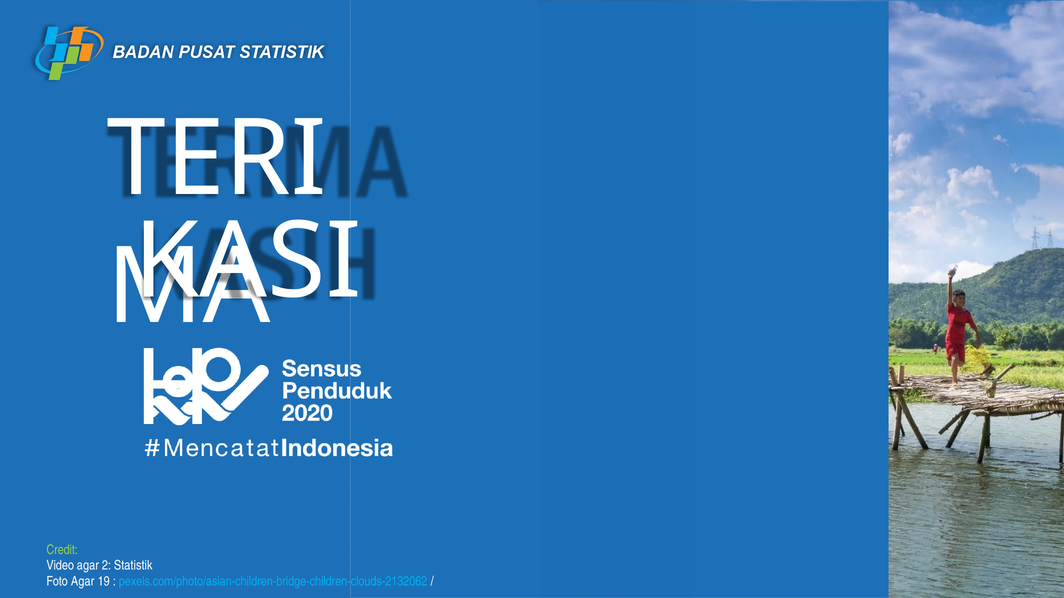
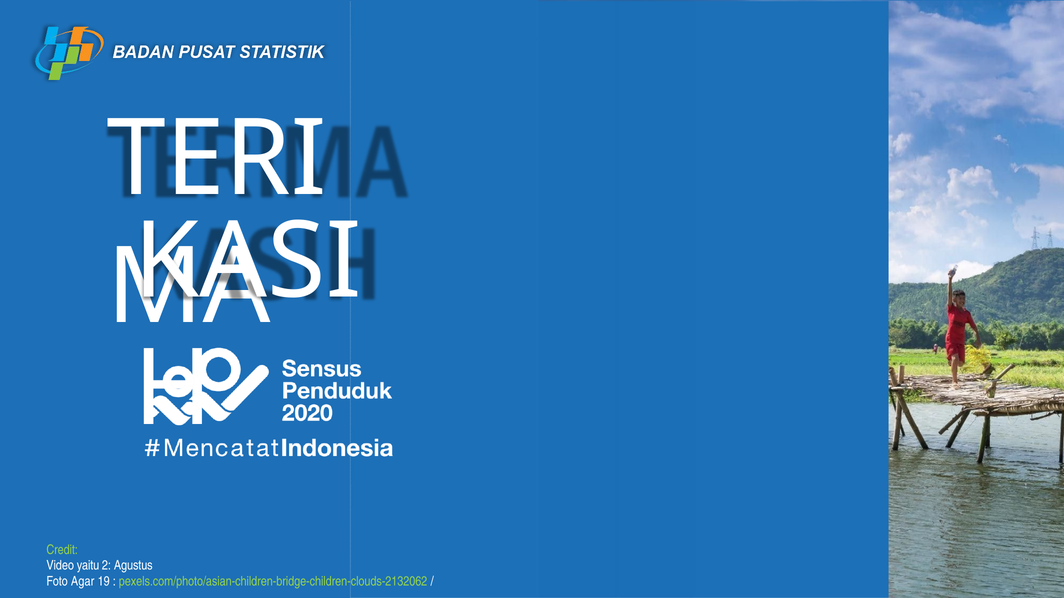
Video agar: agar -> yaitu (88, 566)
Statistik: Statistik -> Agustus (133, 566)
pexels.com/photo/asian-children-bridge-children-clouds-2132062 colour: light blue -> light green (273, 582)
